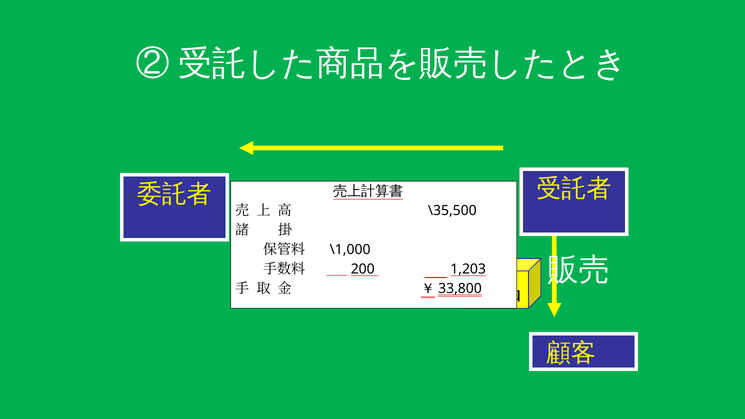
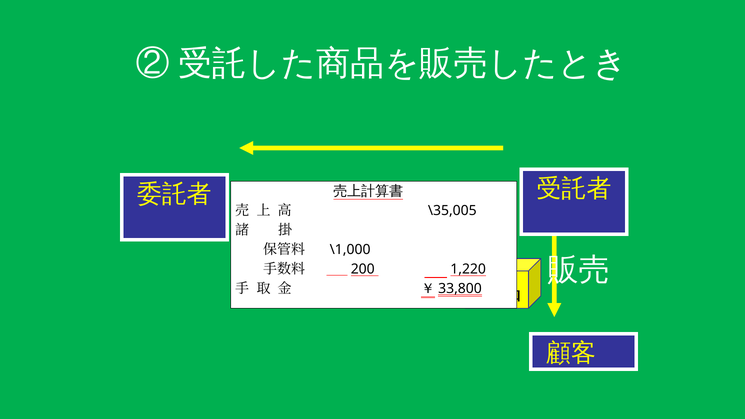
\35,500: \35,500 -> \35,005 (452, 211)
1,203: 1,203 -> 1,220 (468, 269)
